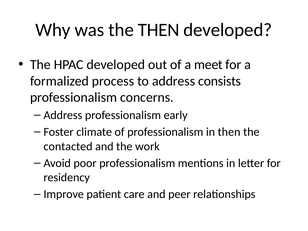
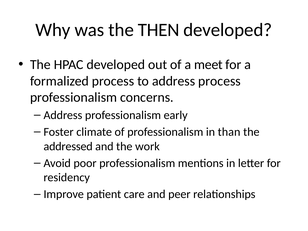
address consists: consists -> process (220, 81)
in then: then -> than (229, 132)
contacted: contacted -> addressed (68, 146)
